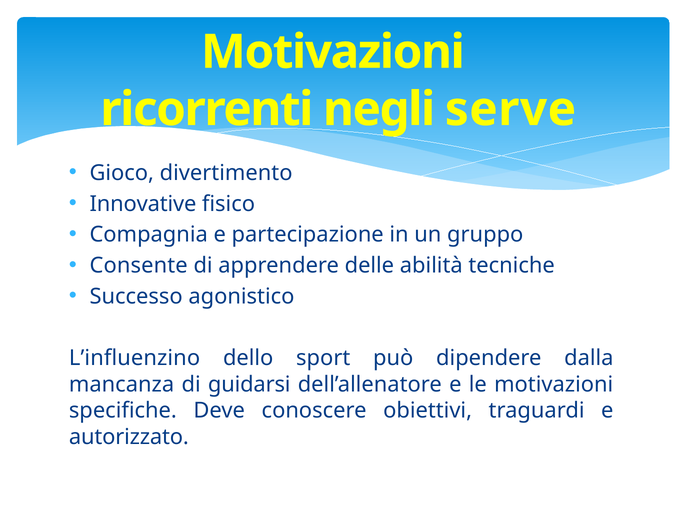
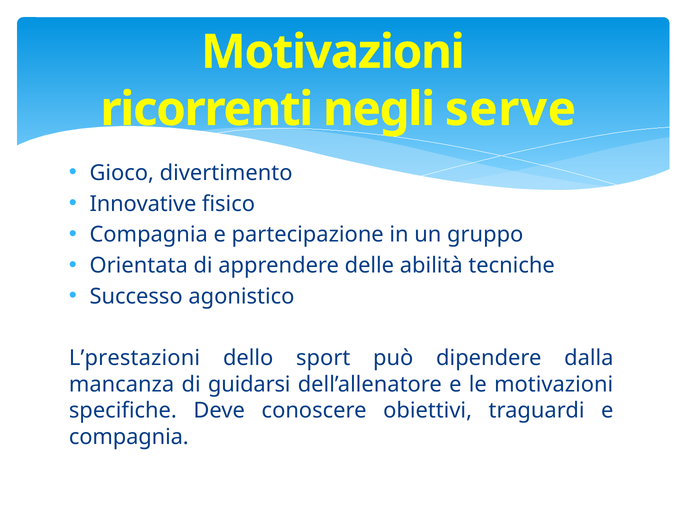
Consente: Consente -> Orientata (139, 265)
L’influenzino: L’influenzino -> L’prestazioni (135, 358)
autorizzato: autorizzato -> compagnia (129, 437)
